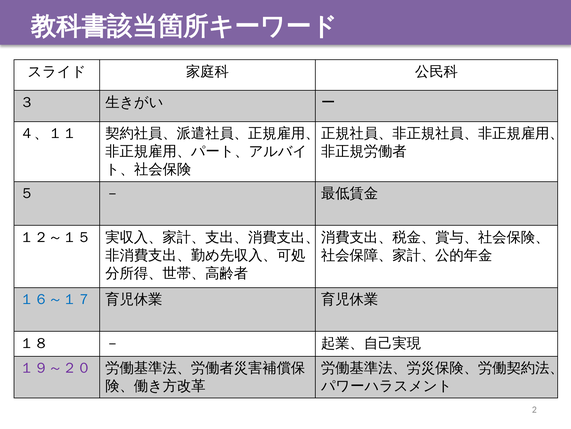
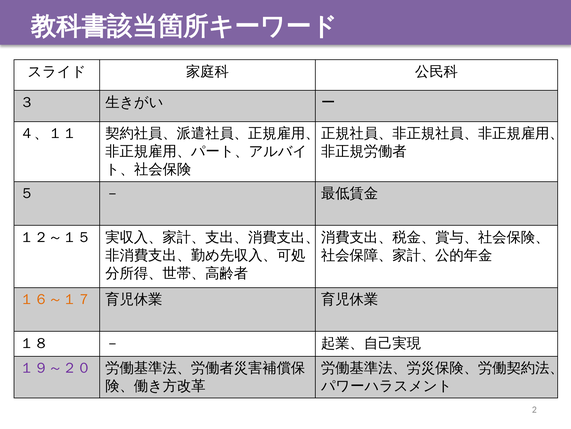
１６～１７ colour: blue -> orange (55, 299)
